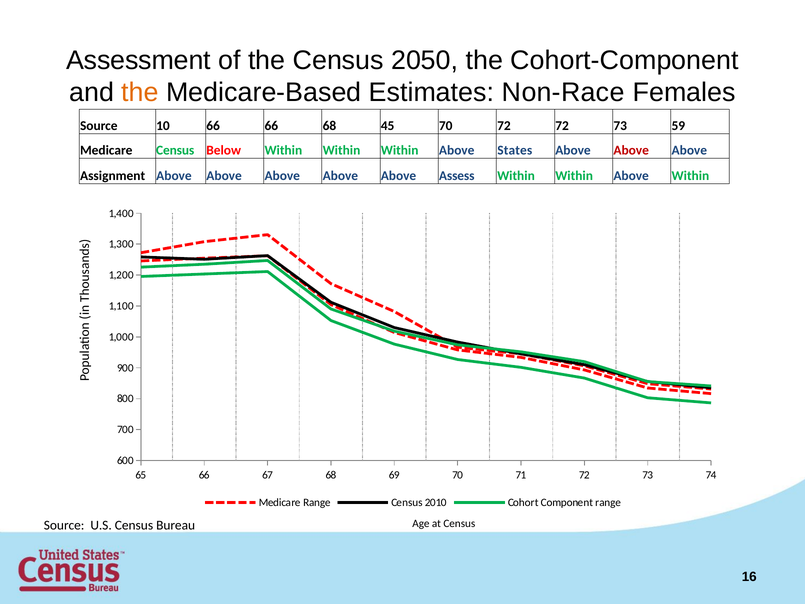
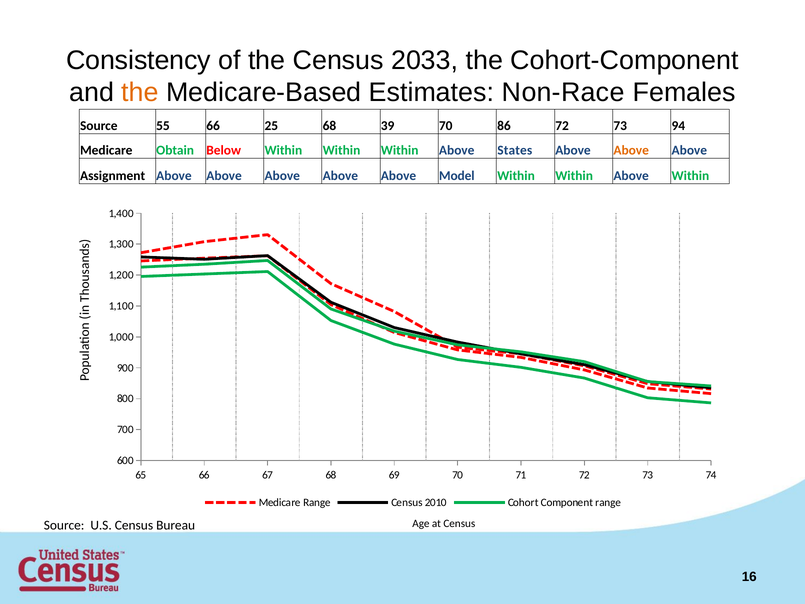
Assessment: Assessment -> Consistency (139, 60)
2050: 2050 -> 2033 (425, 60)
10: 10 -> 55 (163, 126)
66 66: 66 -> 25 (271, 126)
45: 45 -> 39 (388, 126)
70 72: 72 -> 86 (504, 126)
59: 59 -> 94 (678, 126)
Medicare Census: Census -> Obtain (175, 150)
Above colour: red -> orange (631, 150)
Assess: Assess -> Model (457, 176)
